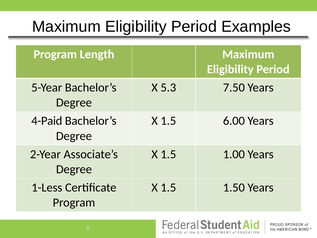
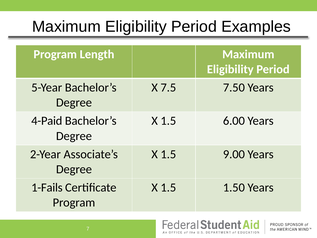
5.3: 5.3 -> 7.5 (168, 87)
1.00: 1.00 -> 9.00 (234, 154)
1-Less: 1-Less -> 1-Fails (47, 187)
